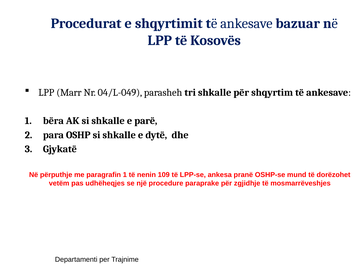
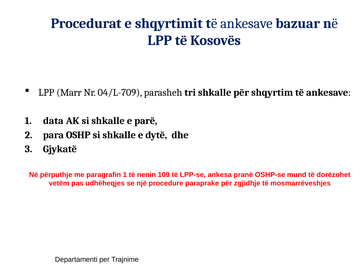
04/L-049: 04/L-049 -> 04/L-709 (120, 92)
bëra: bëra -> data (53, 121)
